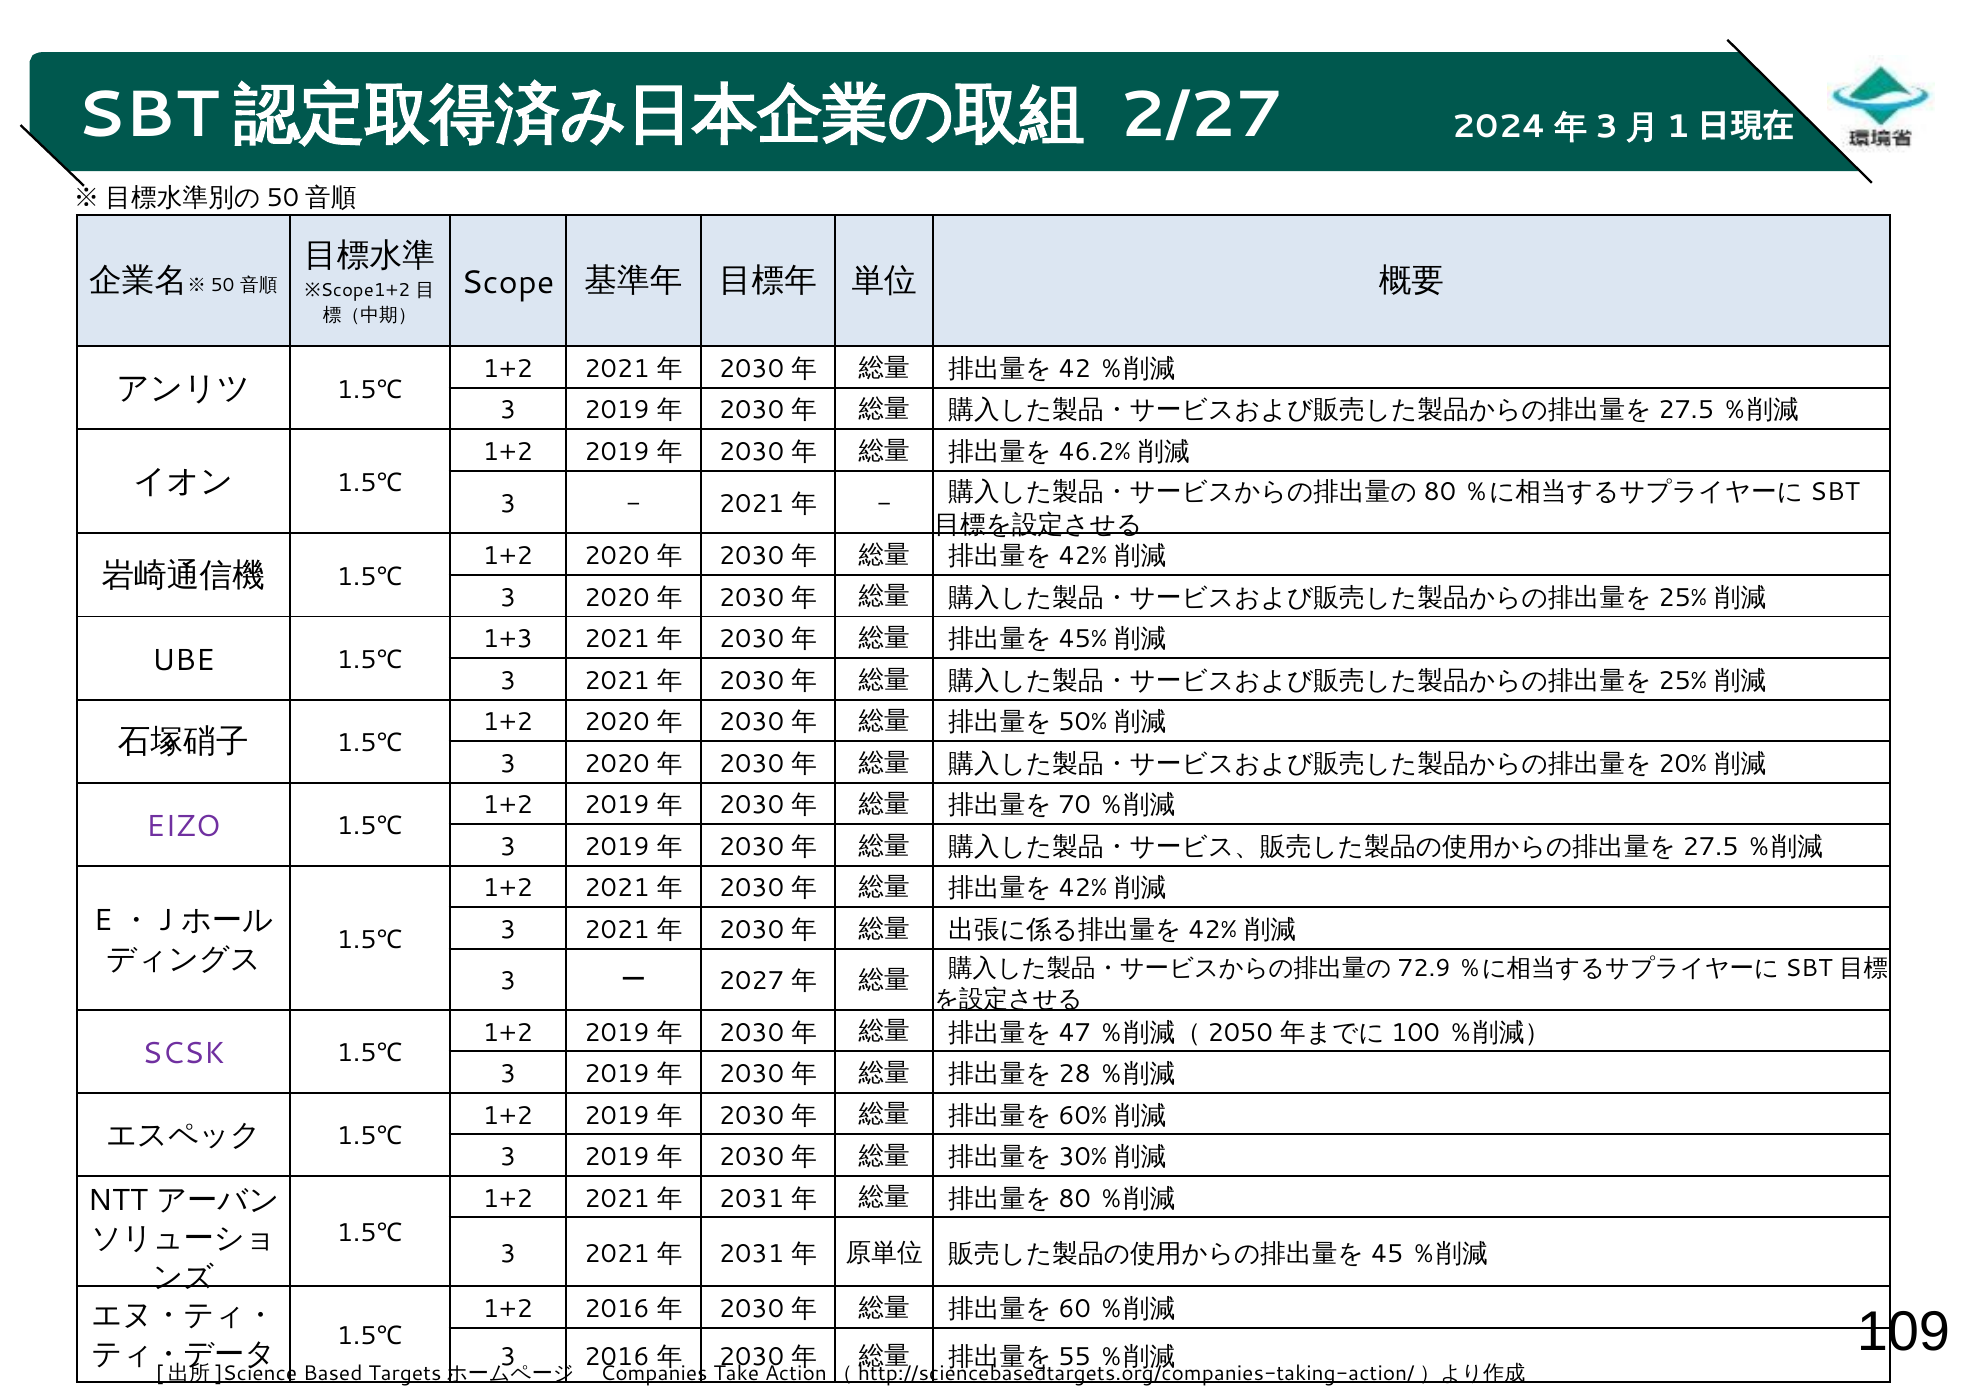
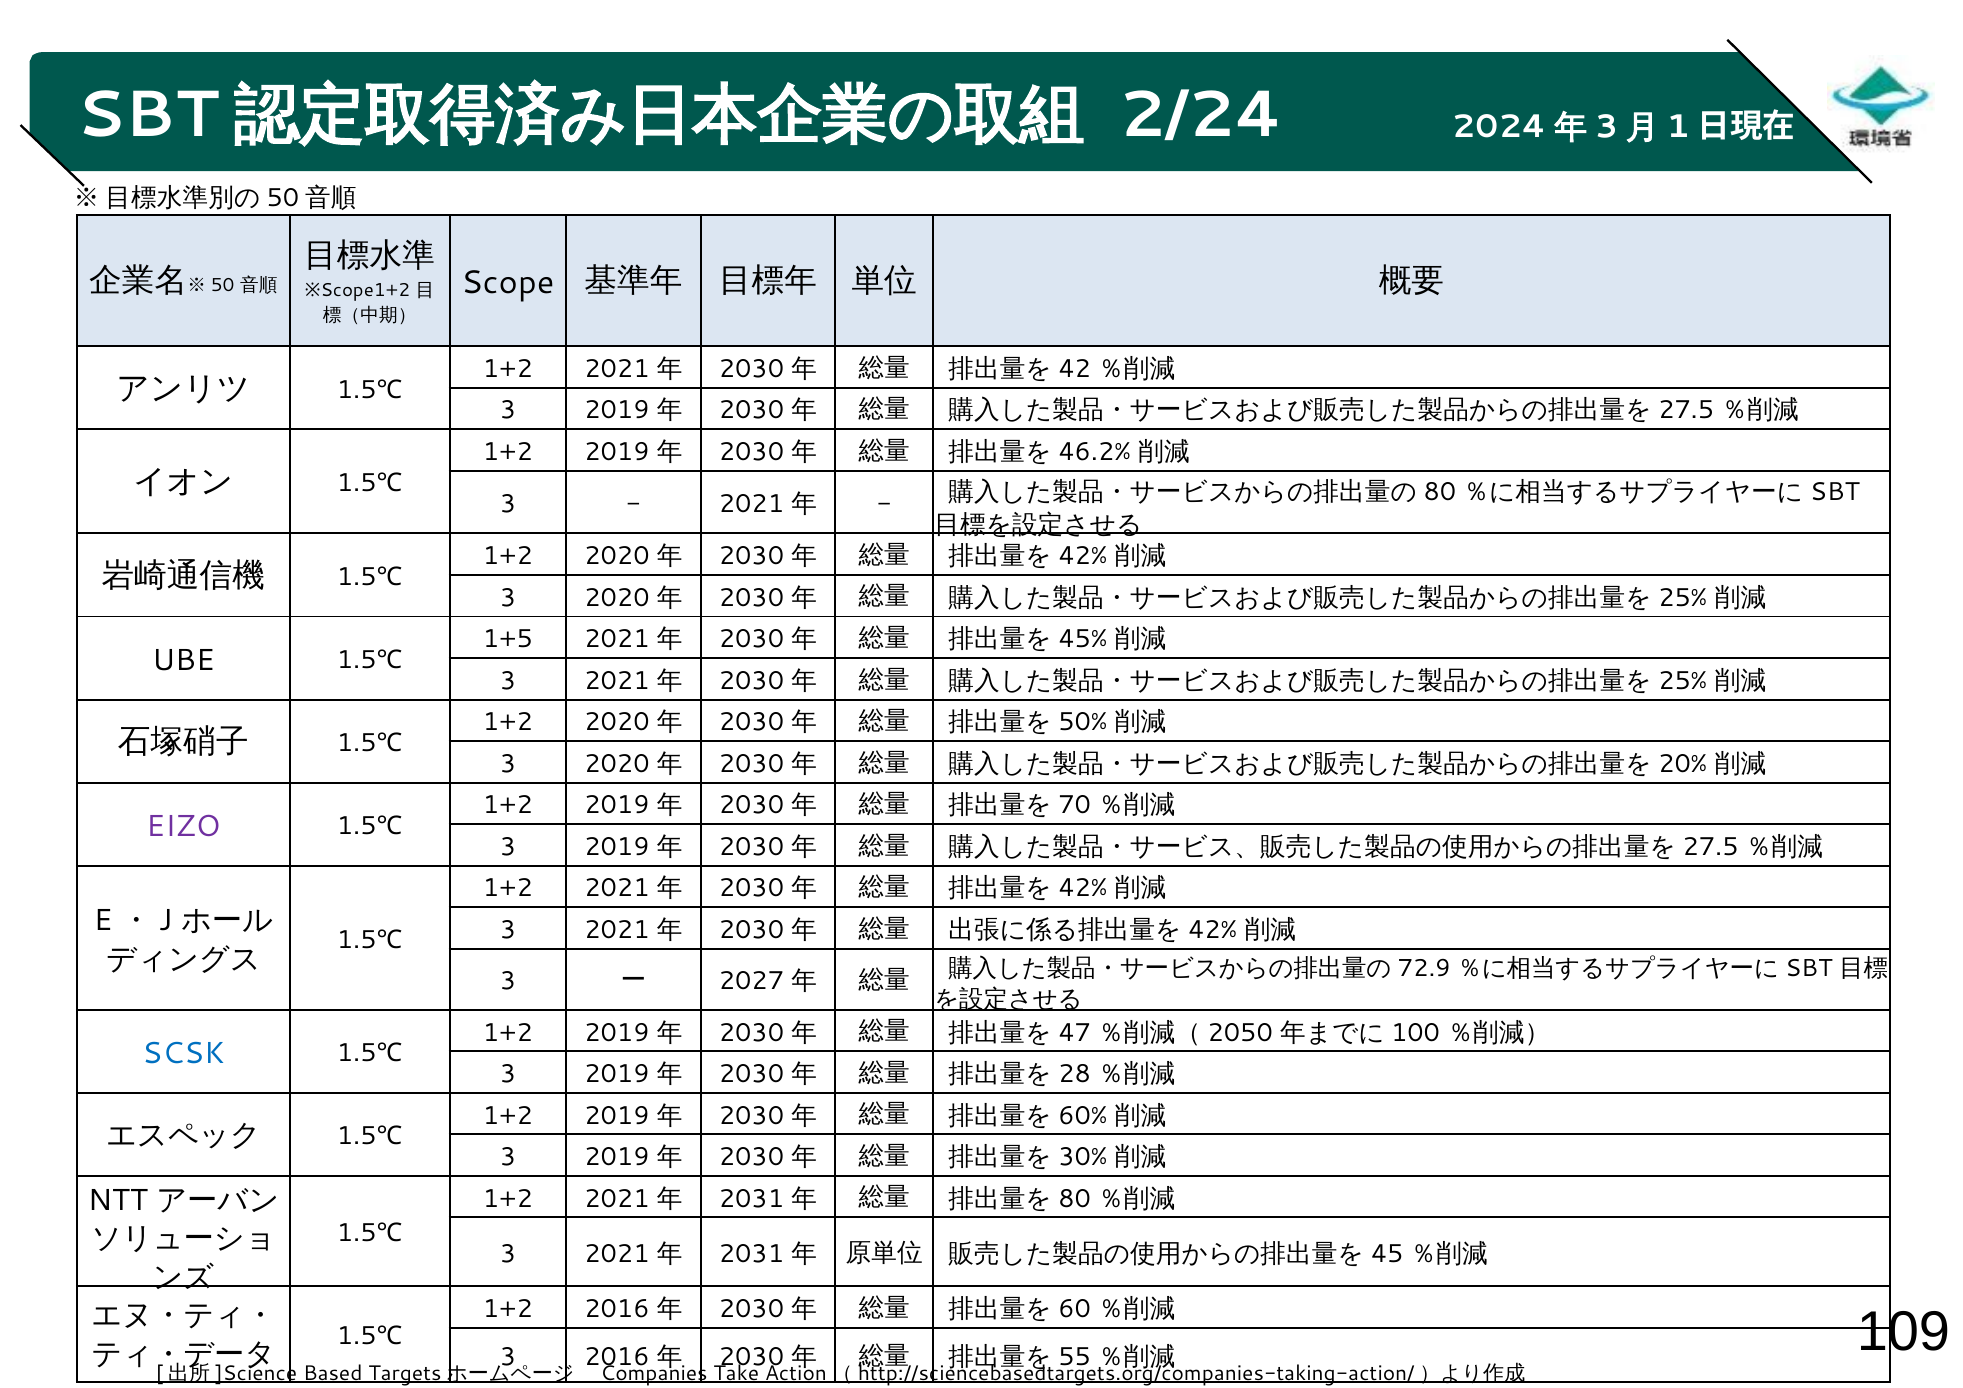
2/27: 2/27 -> 2/24 (1202, 115)
1+3: 1+3 -> 1+5 (508, 639)
SCSK colour: purple -> blue (184, 1054)
